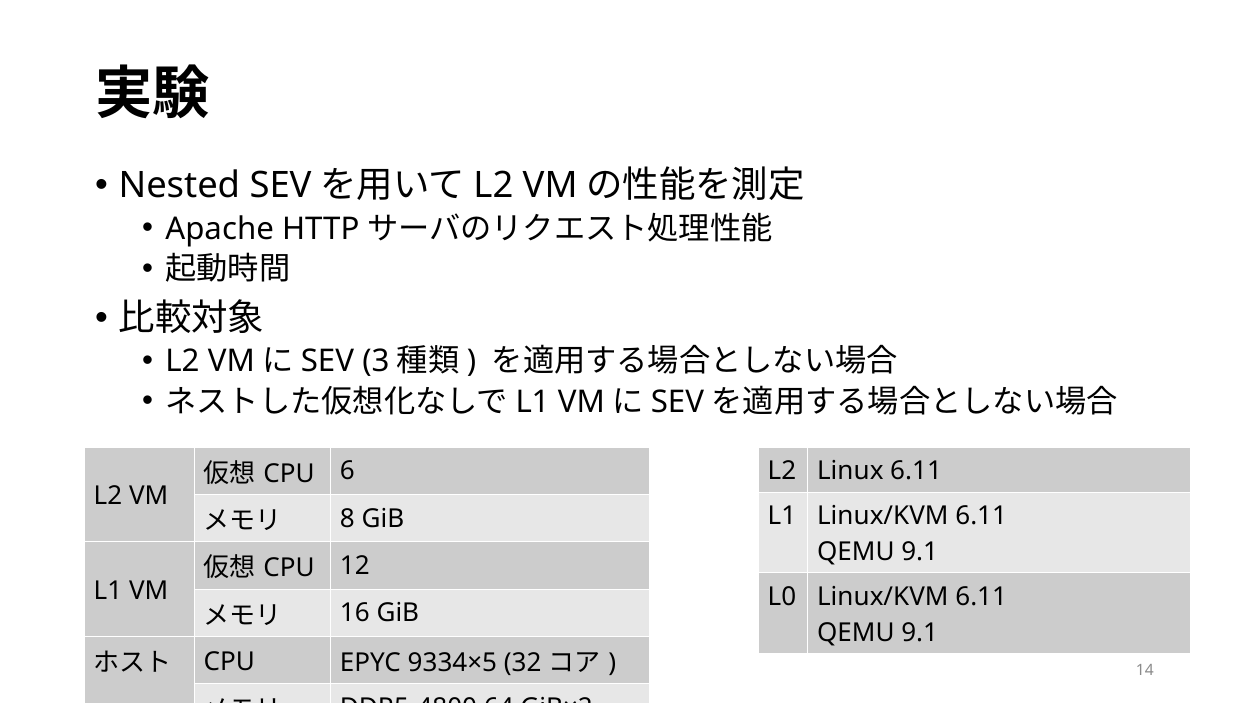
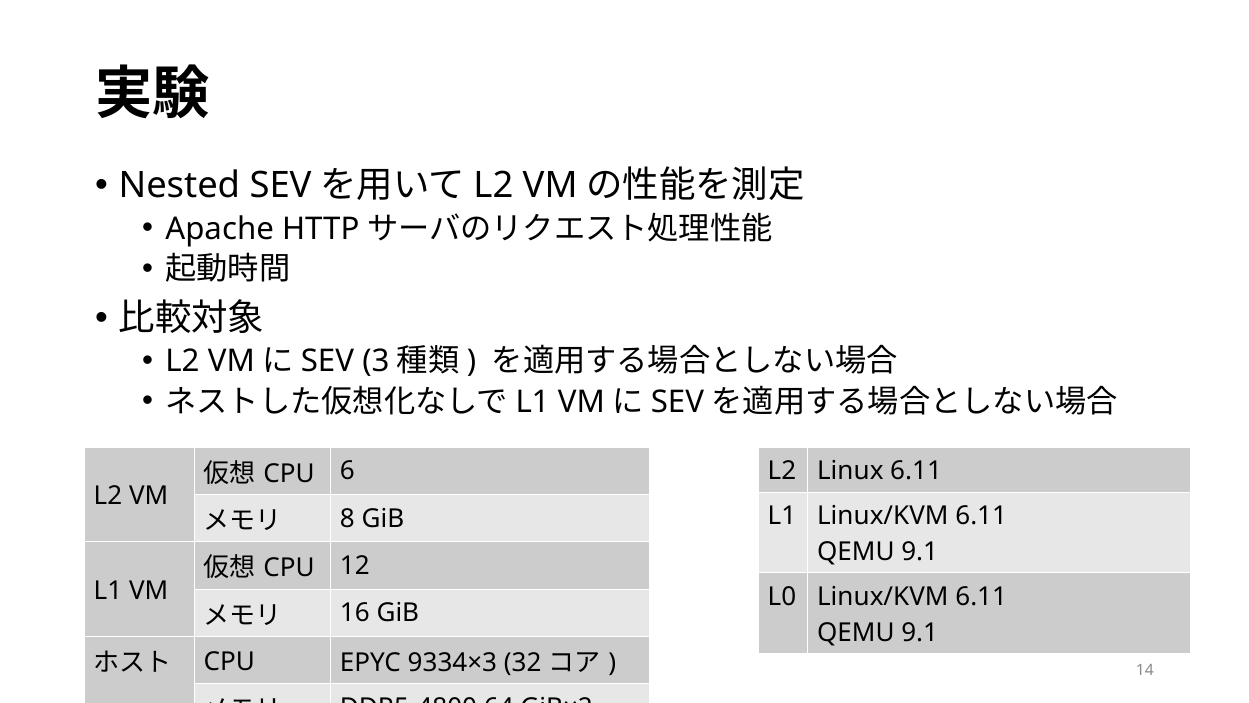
9334×5: 9334×5 -> 9334×3 (452, 662)
